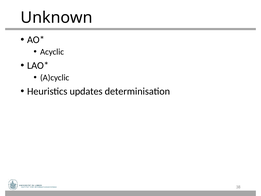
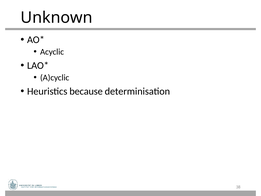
updates: updates -> because (86, 91)
